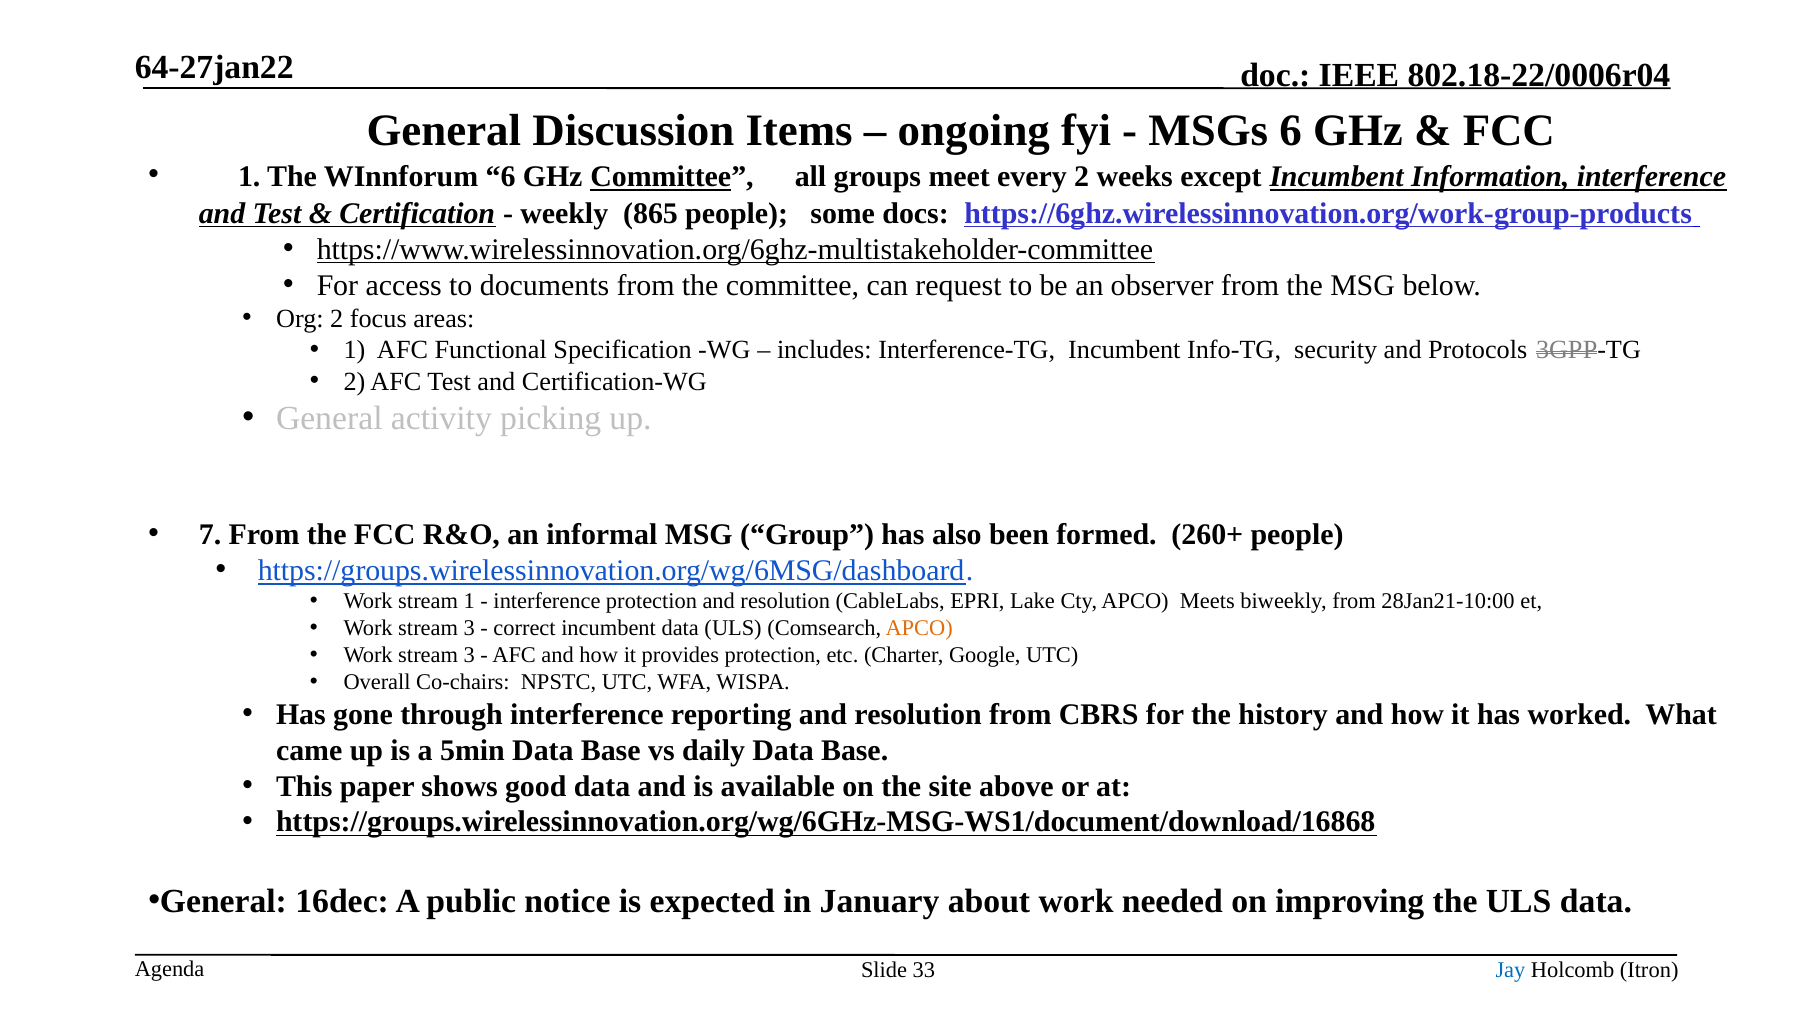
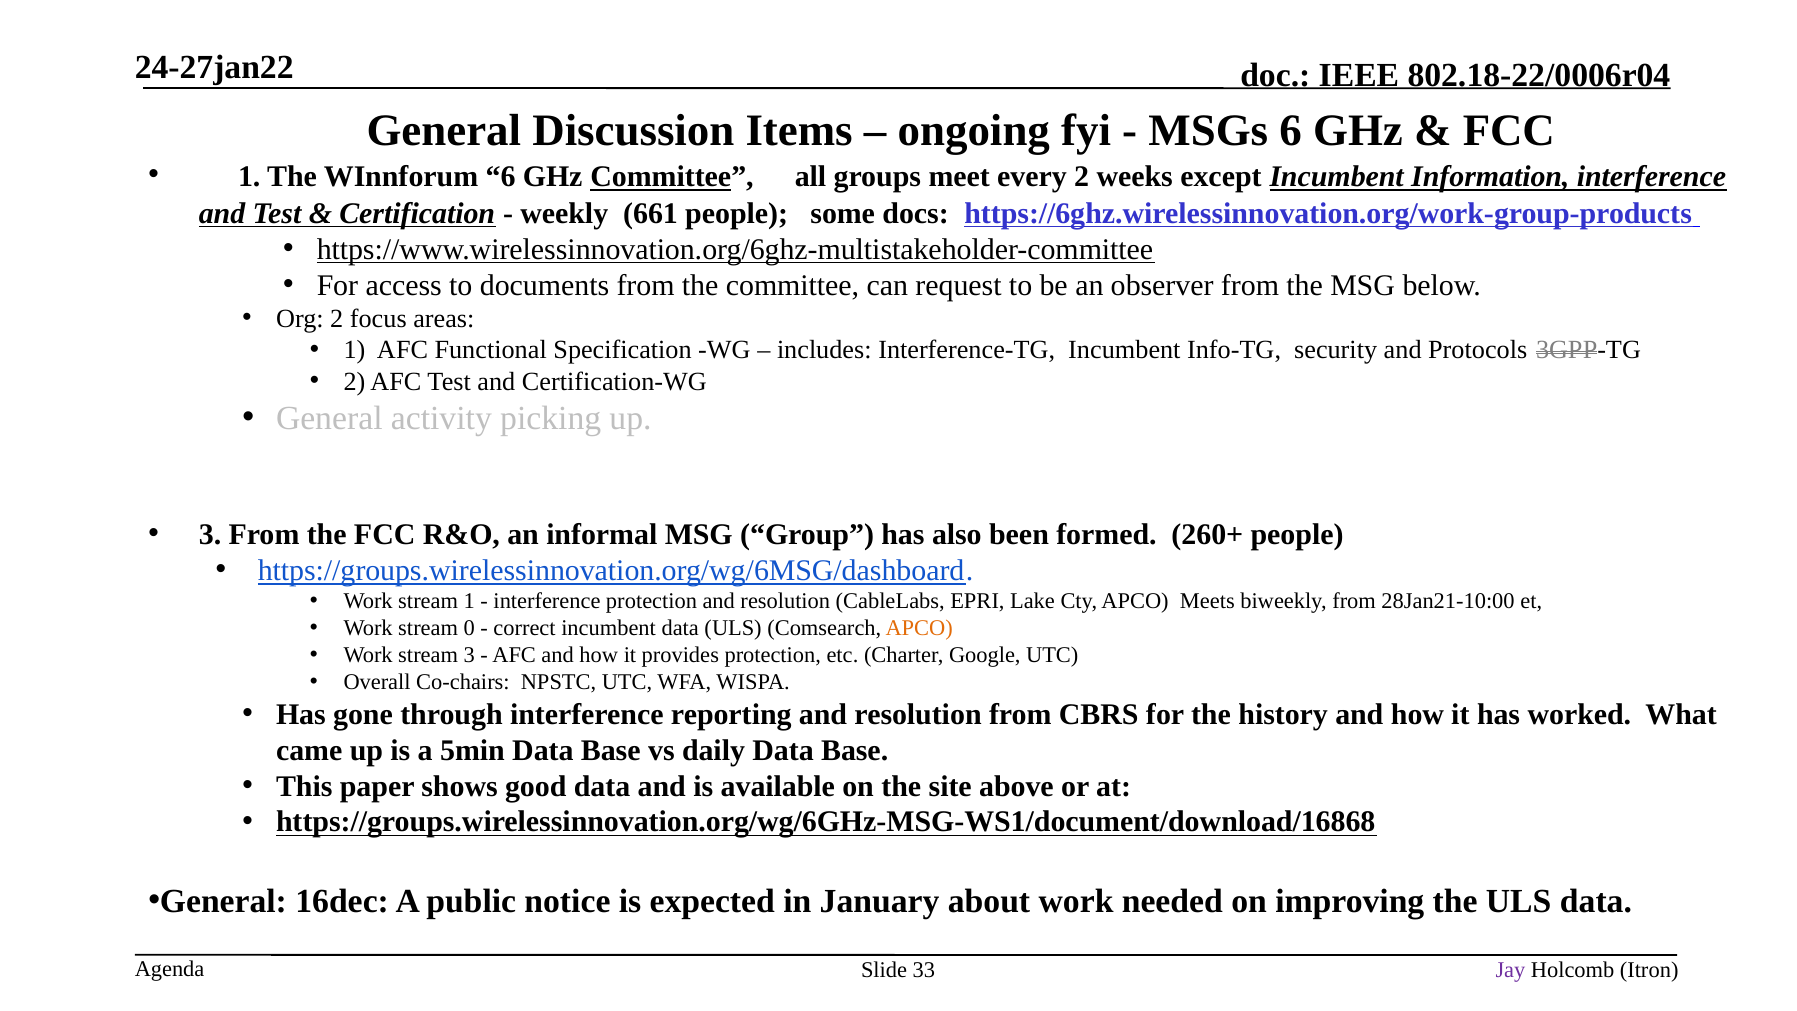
64-27jan22: 64-27jan22 -> 24-27jan22 (214, 67)
865: 865 -> 661 (651, 213)
7: 7 -> 3 (210, 535)
3: 3 -> 0 (469, 628)
Jay colour: blue -> purple (1510, 969)
